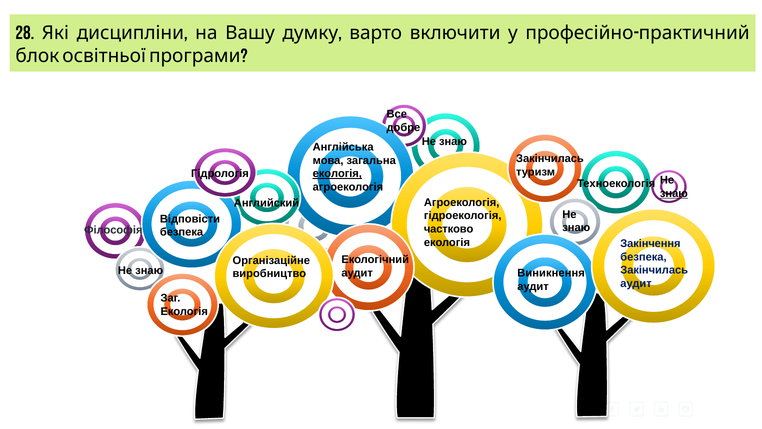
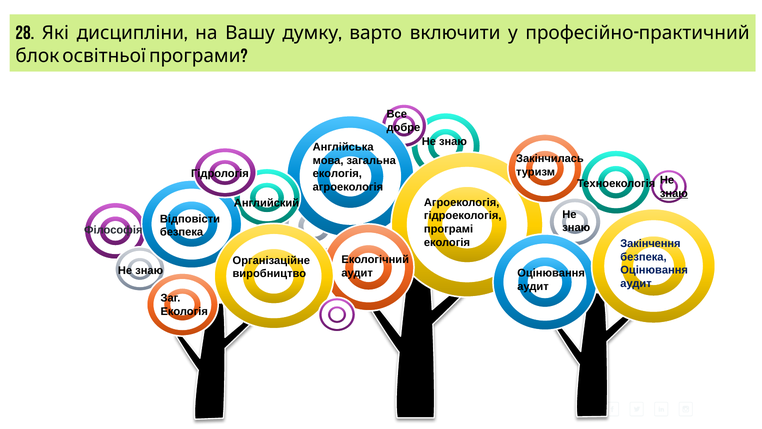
екологія underline: present -> none (337, 174)
частково: частково -> програмі (449, 229)
Закінчилась: Закінчилась -> Оцінювання (654, 270)
Виникнення: Виникнення -> Оцінювання (551, 273)
